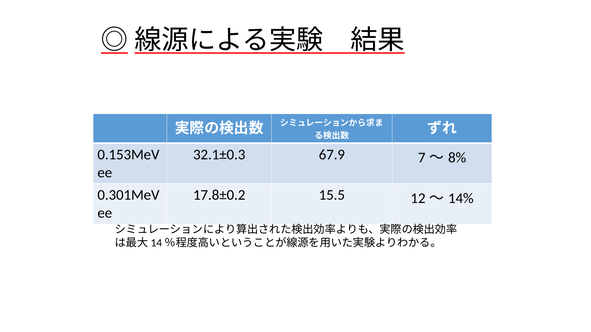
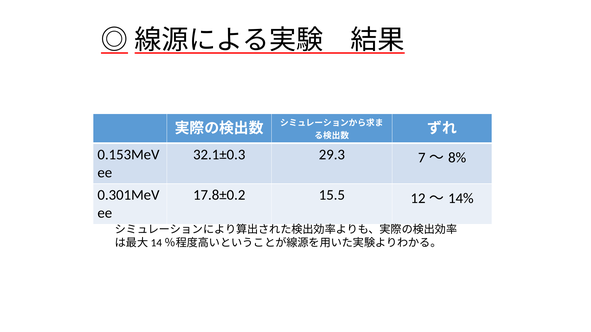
67.9: 67.9 -> 29.3 (332, 155)
